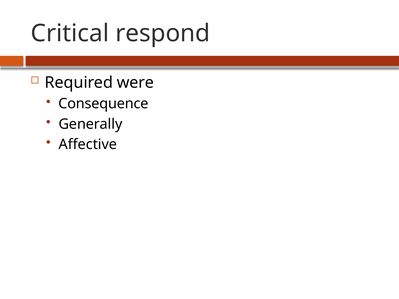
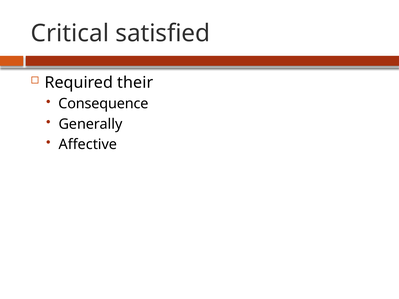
respond: respond -> satisfied (163, 33)
were: were -> their (135, 83)
